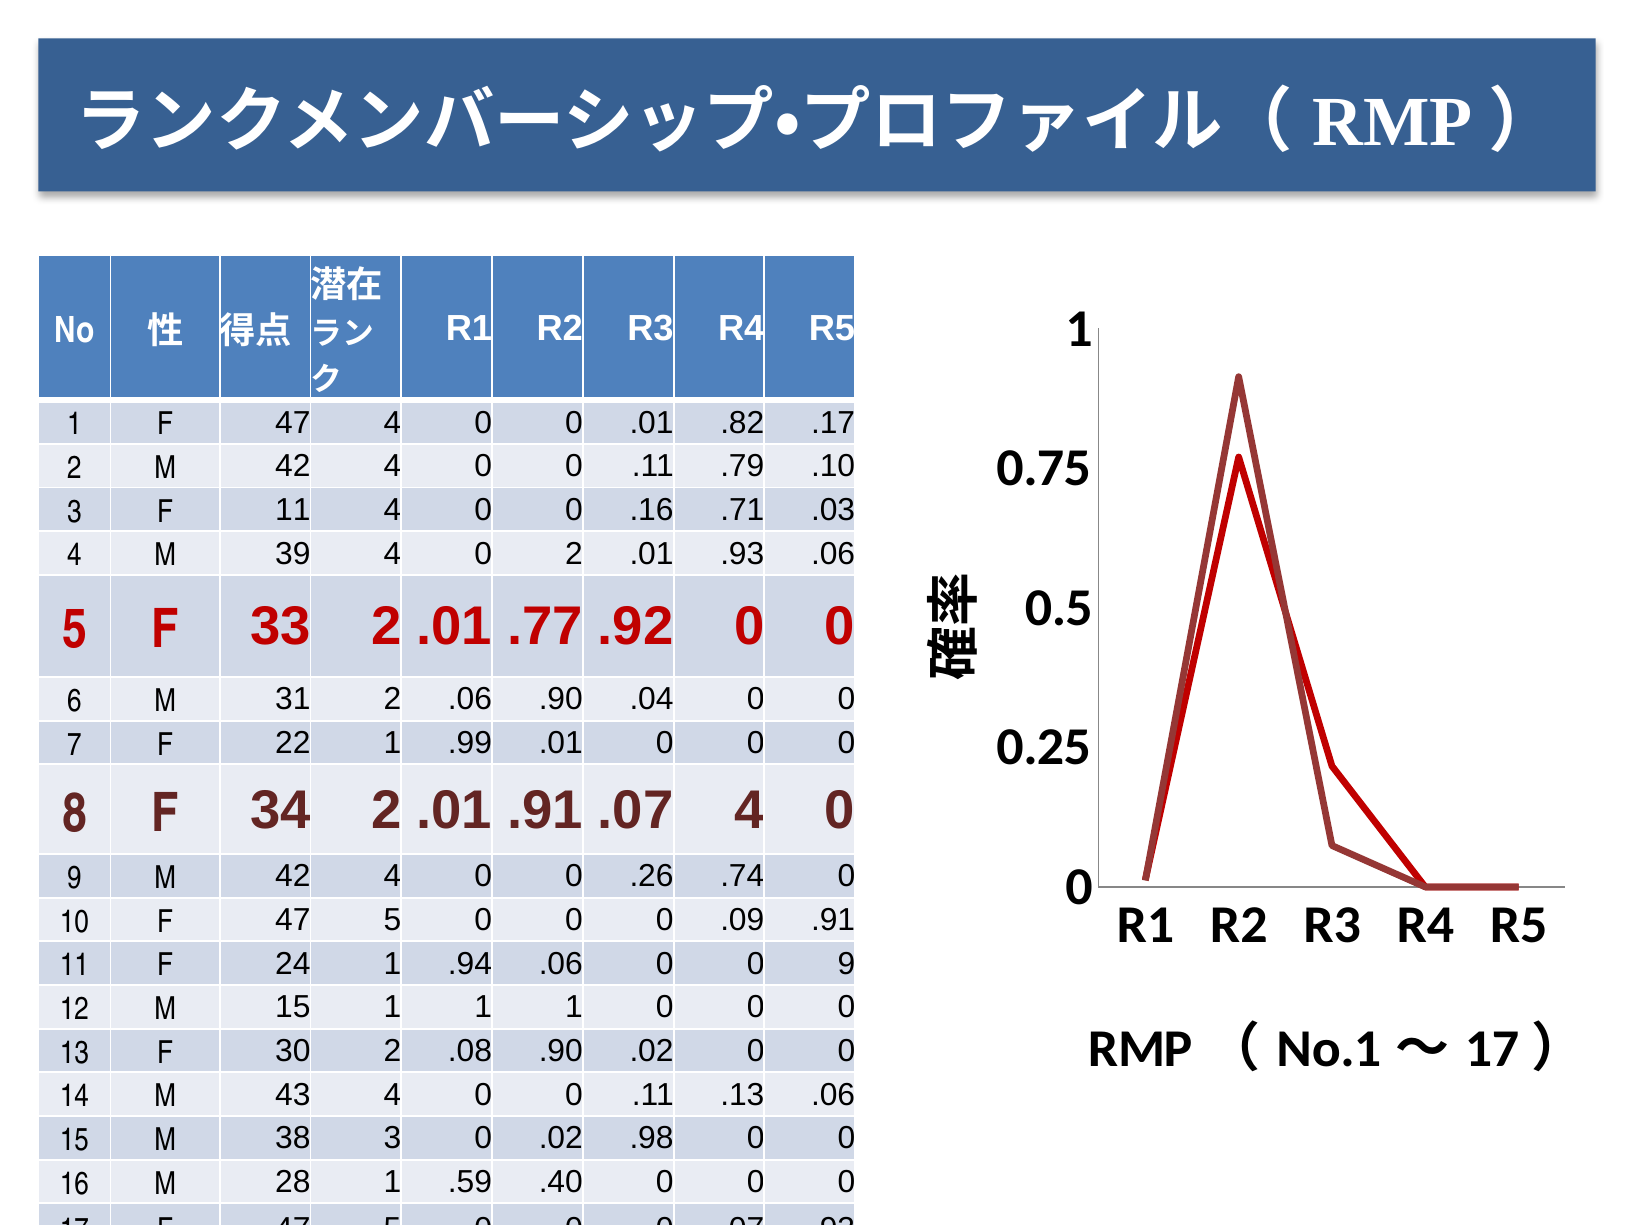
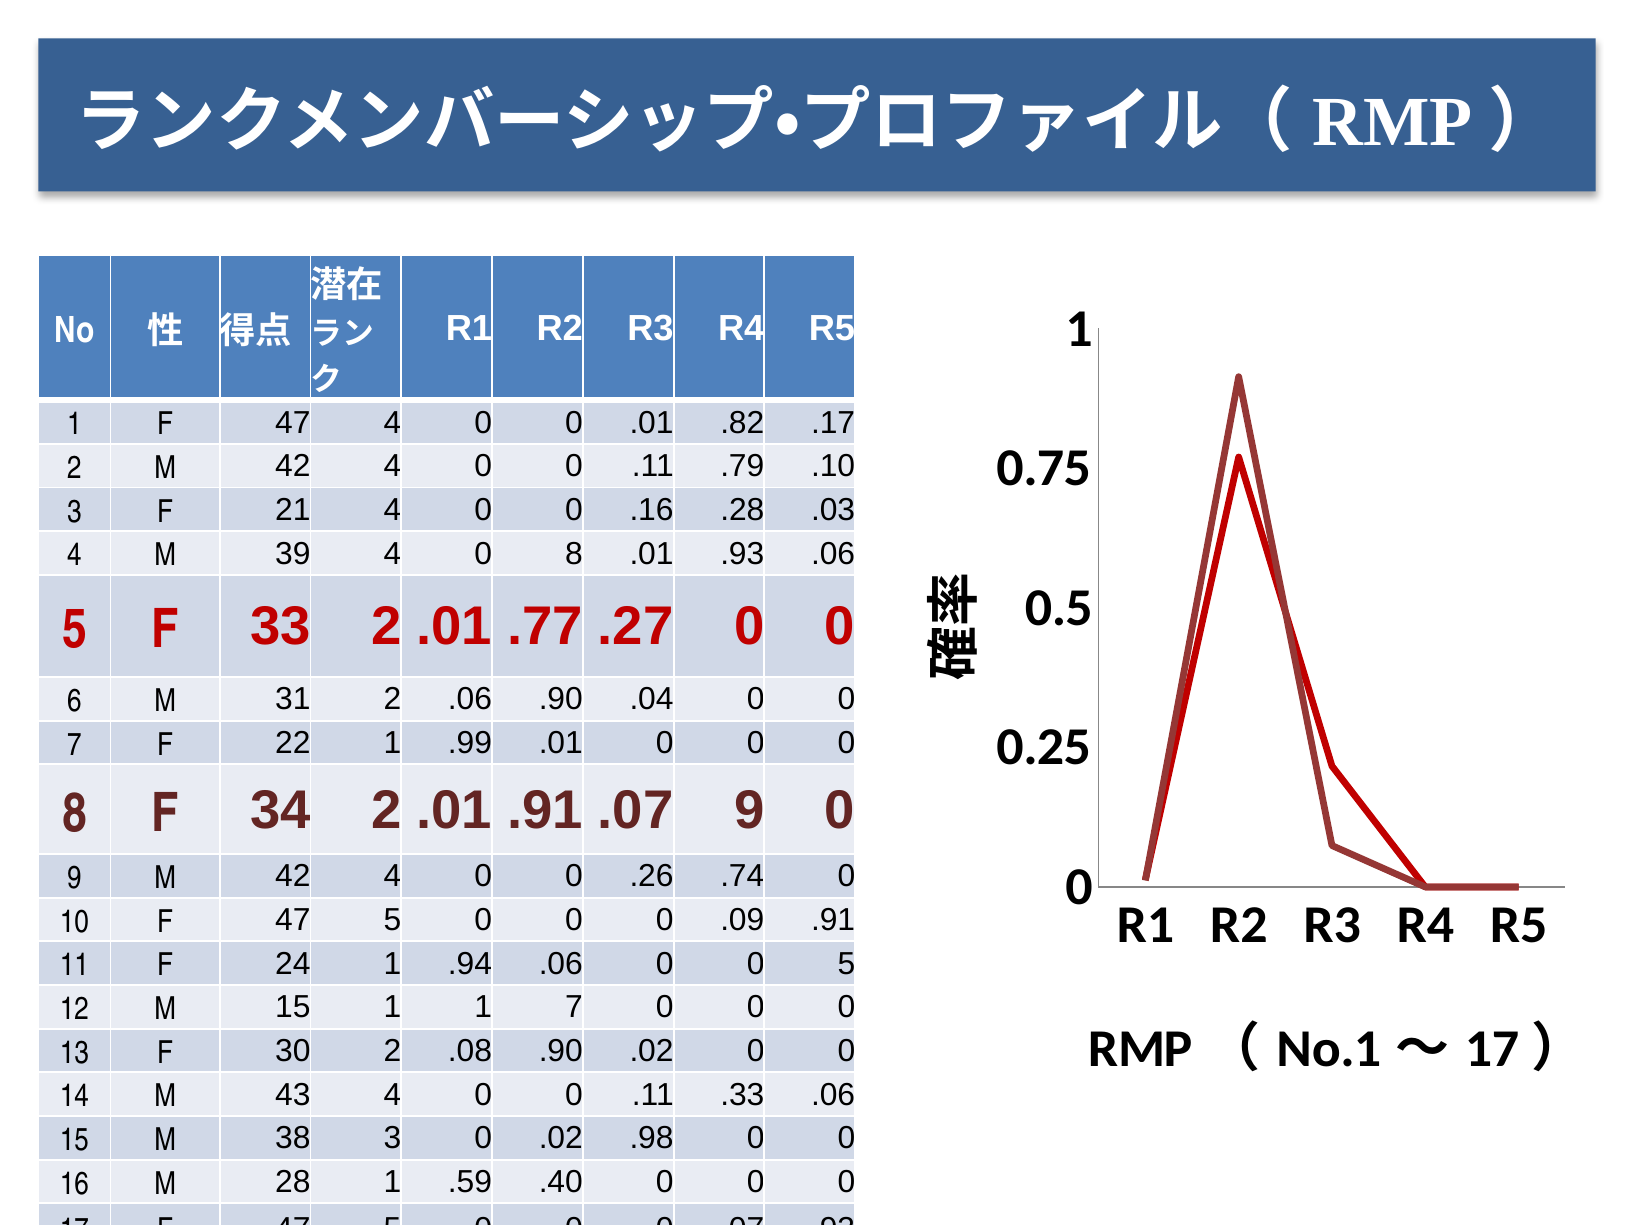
F 11: 11 -> 21 (293, 510)
.71: .71 -> .28 (742, 510)
4 0 2: 2 -> 8 (574, 554)
.92: .92 -> .27 (636, 627)
.07 4: 4 -> 9 (749, 810)
0 0 9: 9 -> 5 (846, 964)
1 1 1: 1 -> 7 (574, 1008)
.13: .13 -> .33 (742, 1095)
